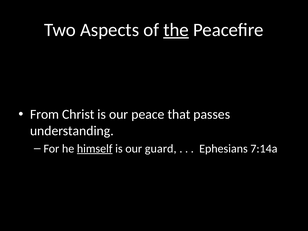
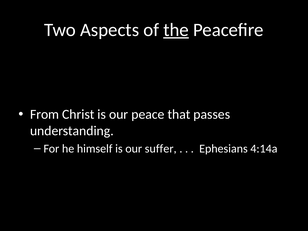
himself underline: present -> none (95, 149)
guard: guard -> suffer (161, 149)
7:14a: 7:14a -> 4:14a (264, 149)
